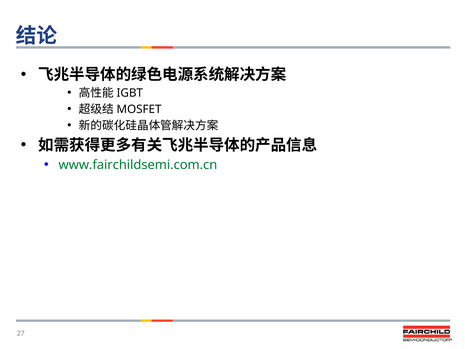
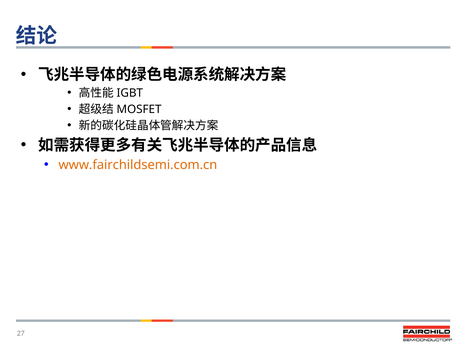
www.fairchildsemi.com.cn colour: green -> orange (138, 165)
